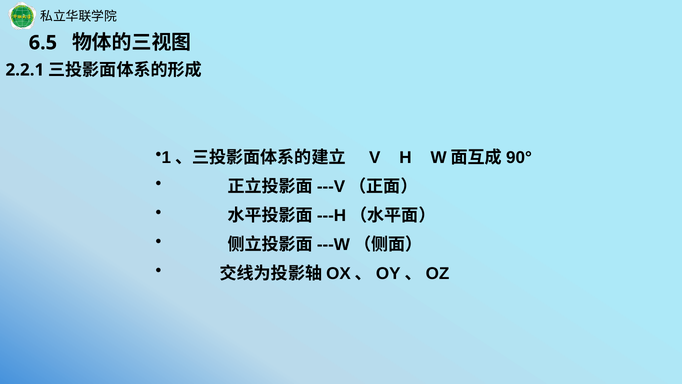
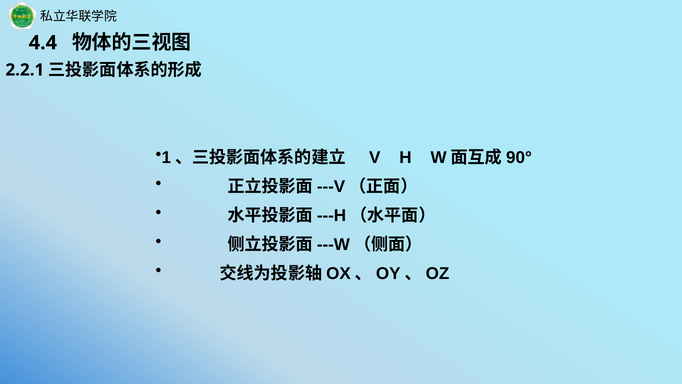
6.5: 6.5 -> 4.4 (43, 43)
